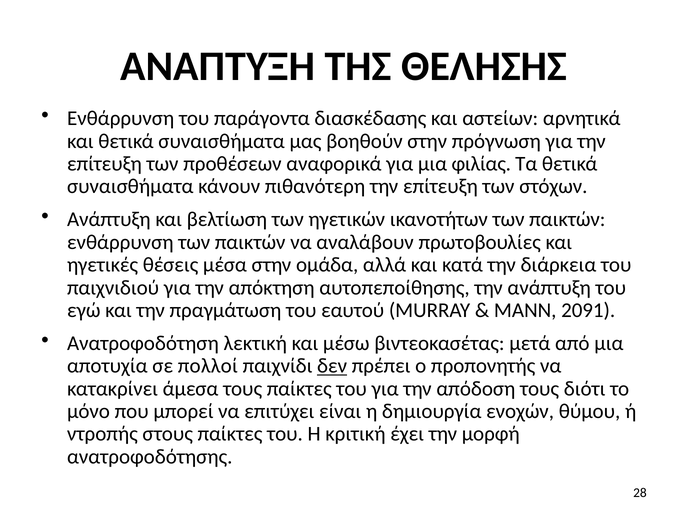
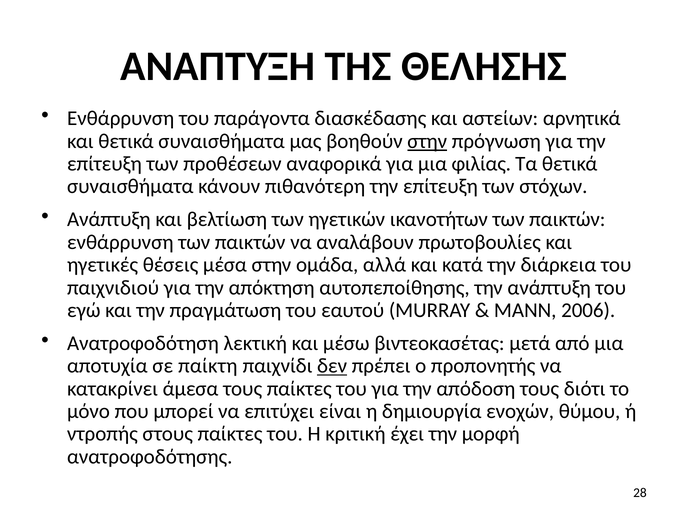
στην underline: none -> present (427, 141)
2091: 2091 -> 2006 (588, 310)
πολλοί: πολλοί -> παίκτη (208, 366)
